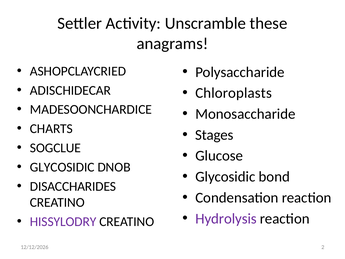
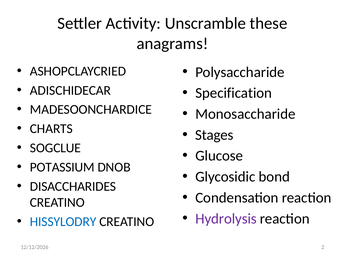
Chloroplasts: Chloroplasts -> Specification (234, 93)
GLYCOSIDIC: GLYCOSIDIC -> POTASSIUM (62, 167)
HISSYLODRY colour: purple -> blue (63, 221)
